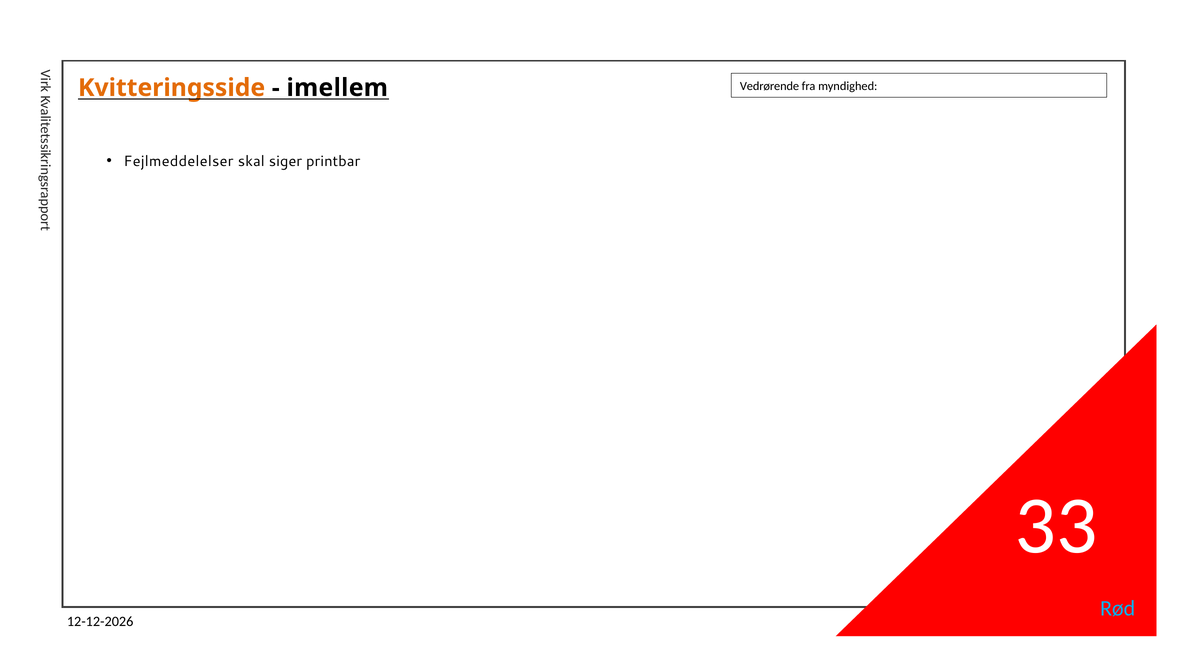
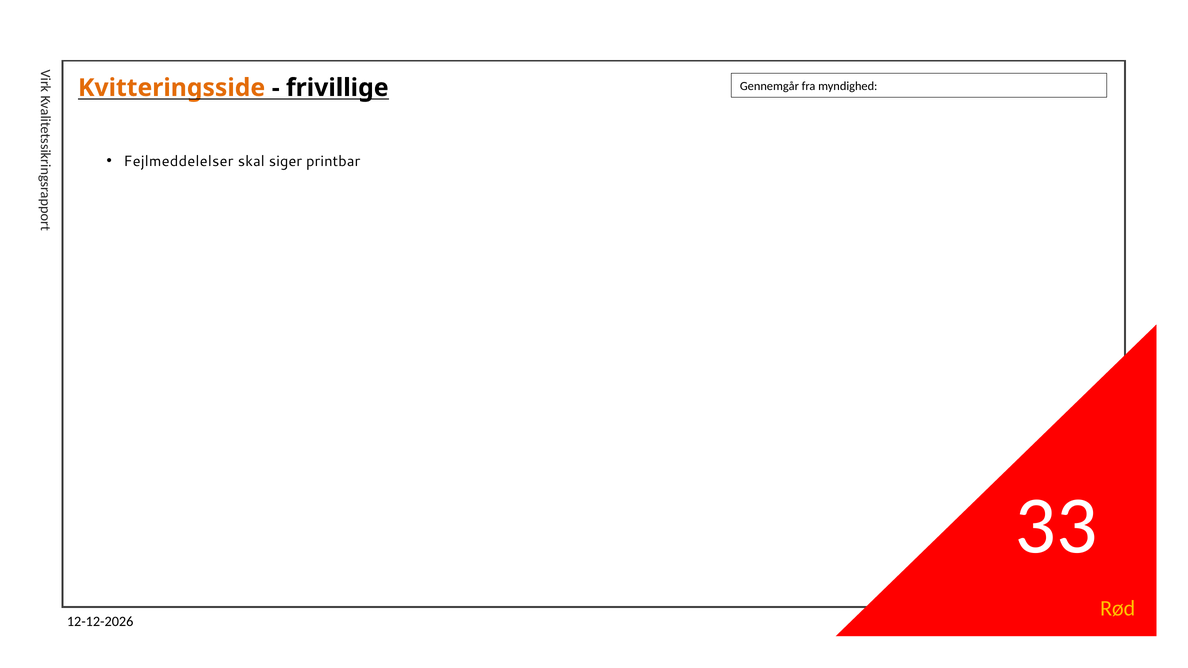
Vedrørende: Vedrørende -> Gennemgår (769, 86)
imellem: imellem -> frivillige (337, 88)
Rød colour: light blue -> yellow (1118, 609)
